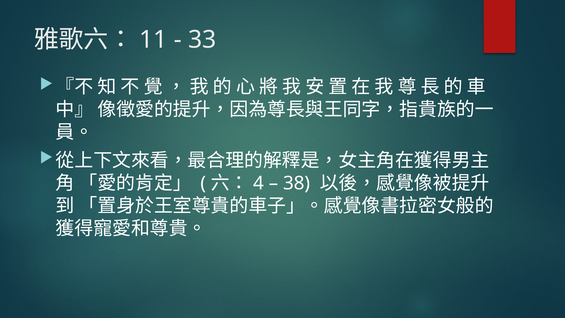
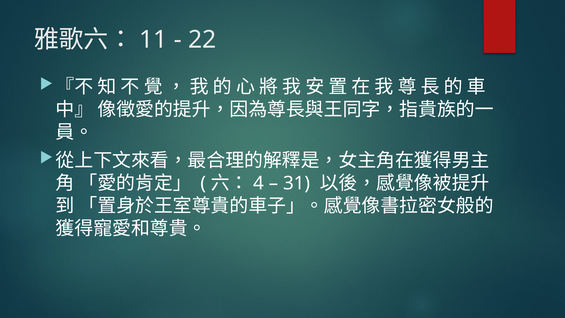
33: 33 -> 22 (202, 40)
38: 38 -> 31 (297, 183)
